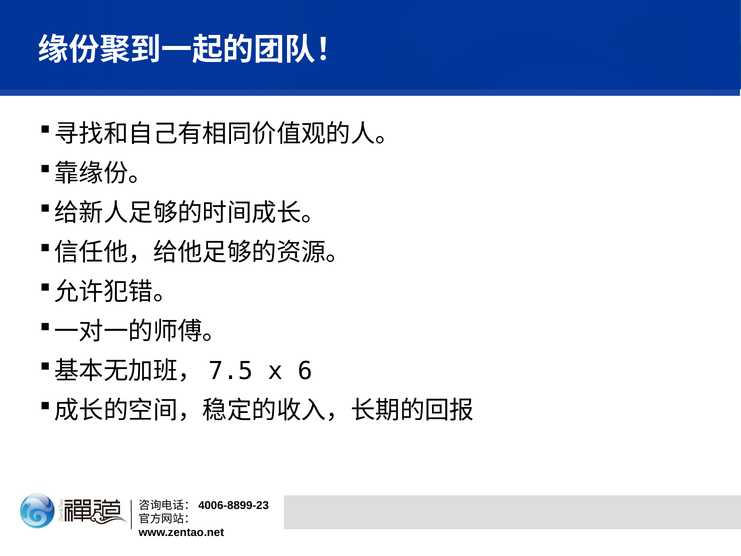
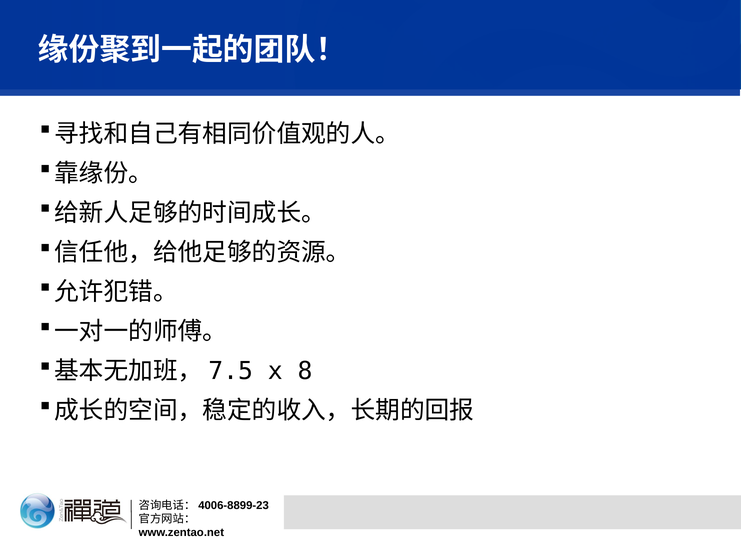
6: 6 -> 8 (305, 371)
